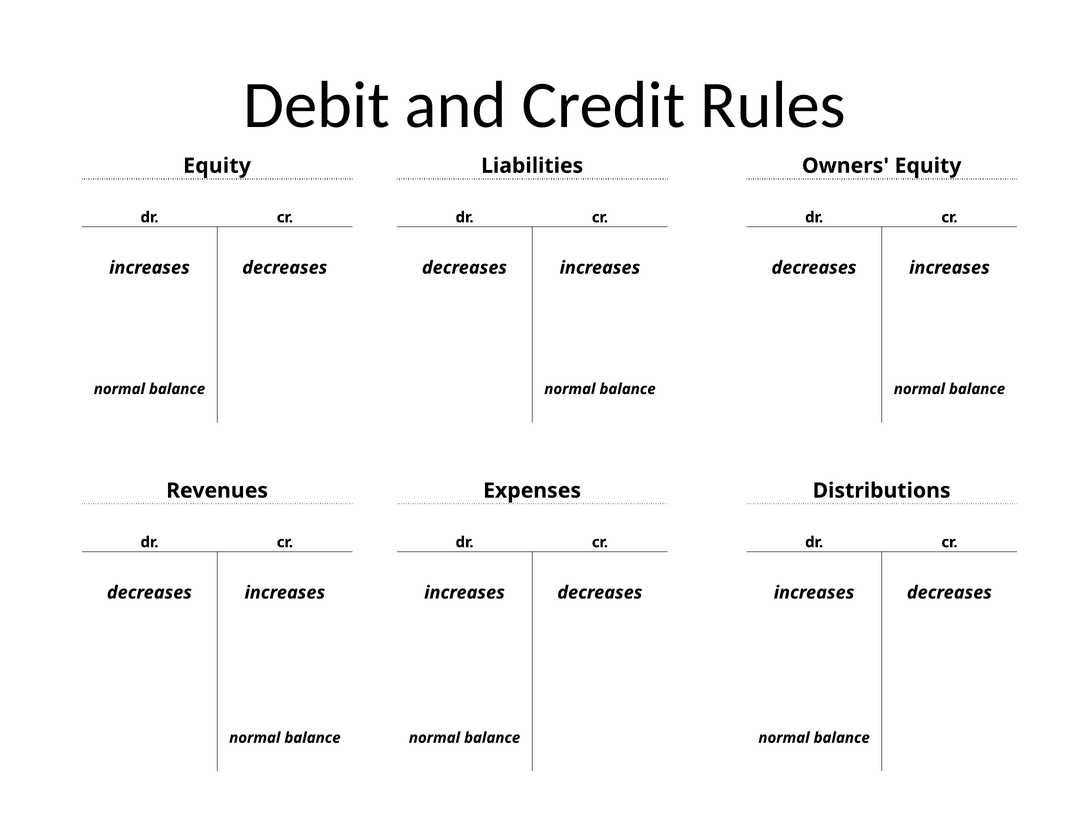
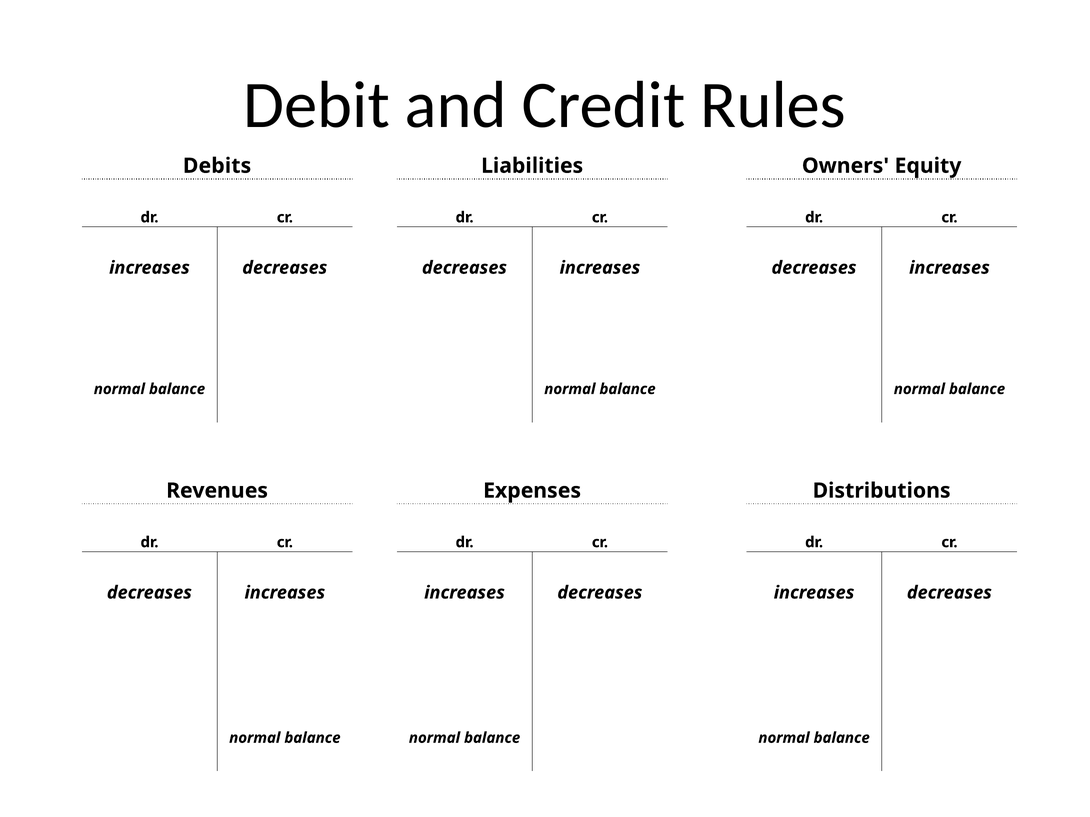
Equity: Equity -> Debits (217, 166)
